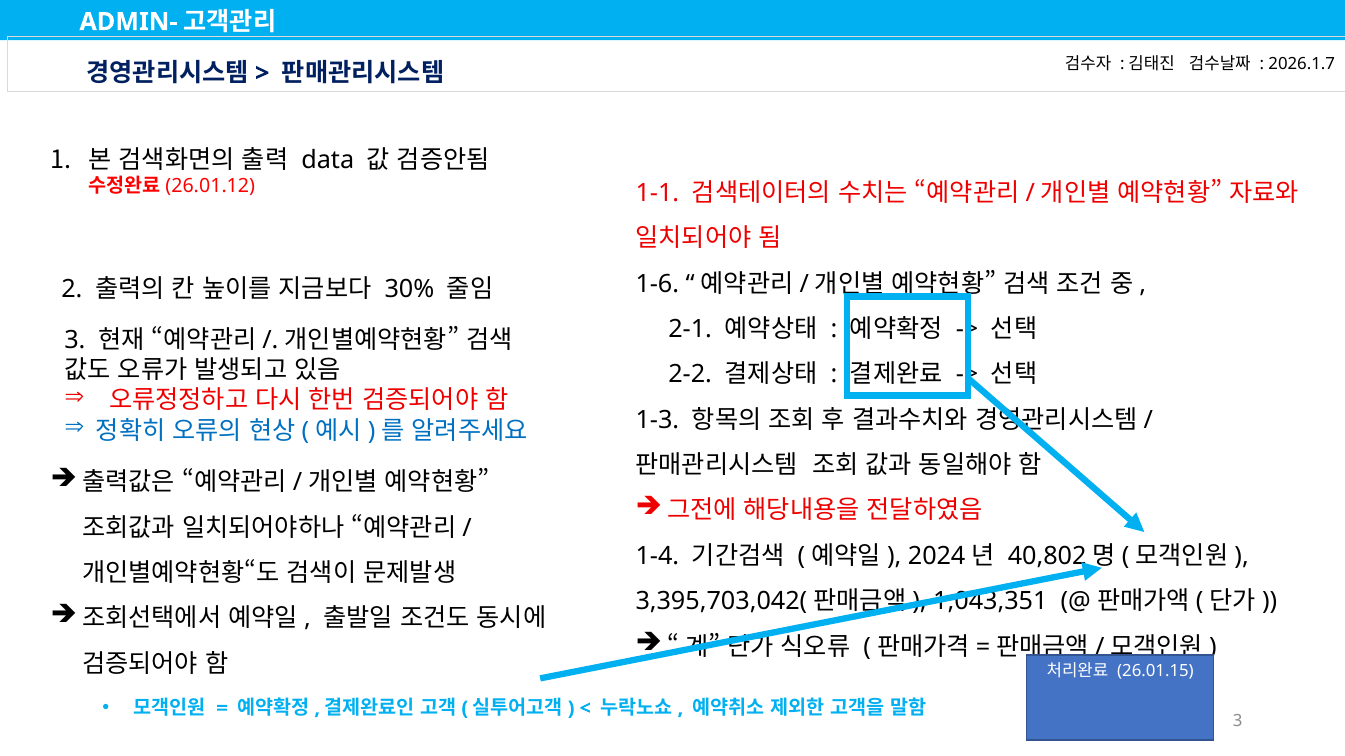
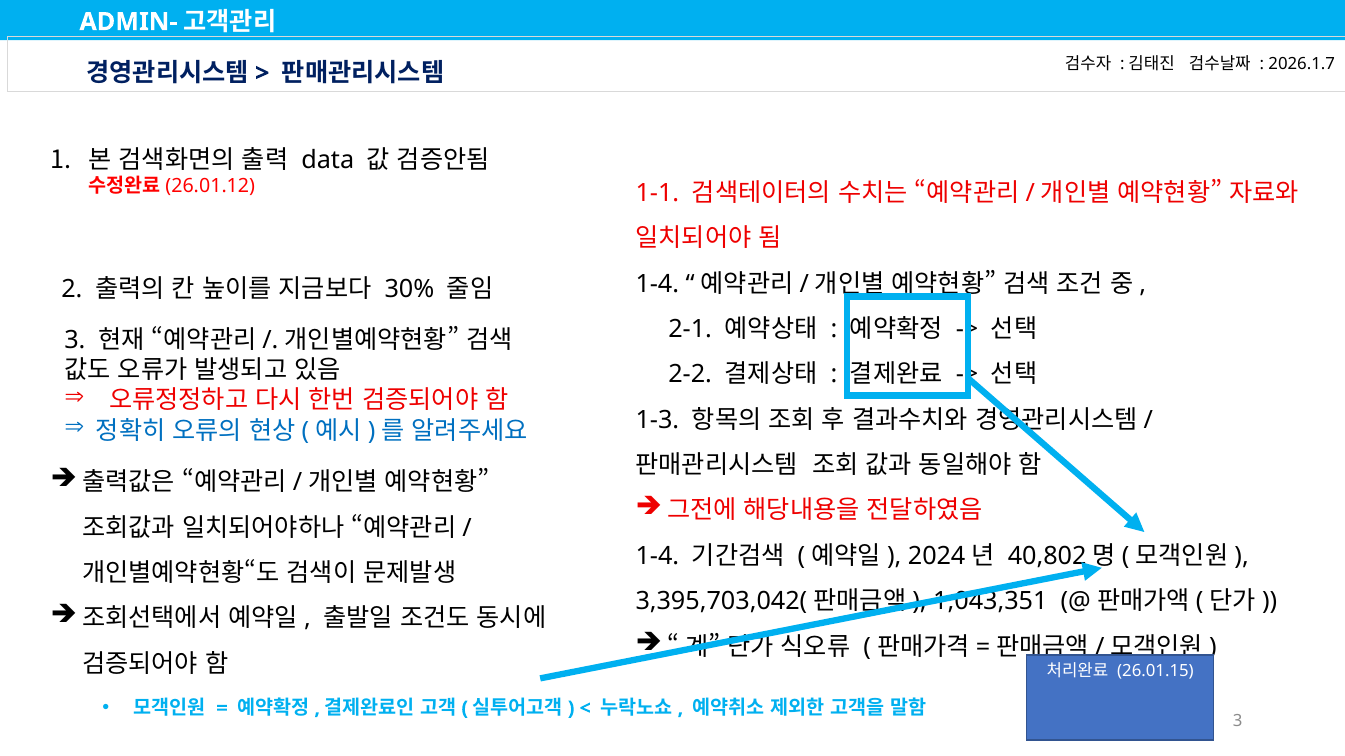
1-6: 1-6 -> 1-4 (657, 284)
